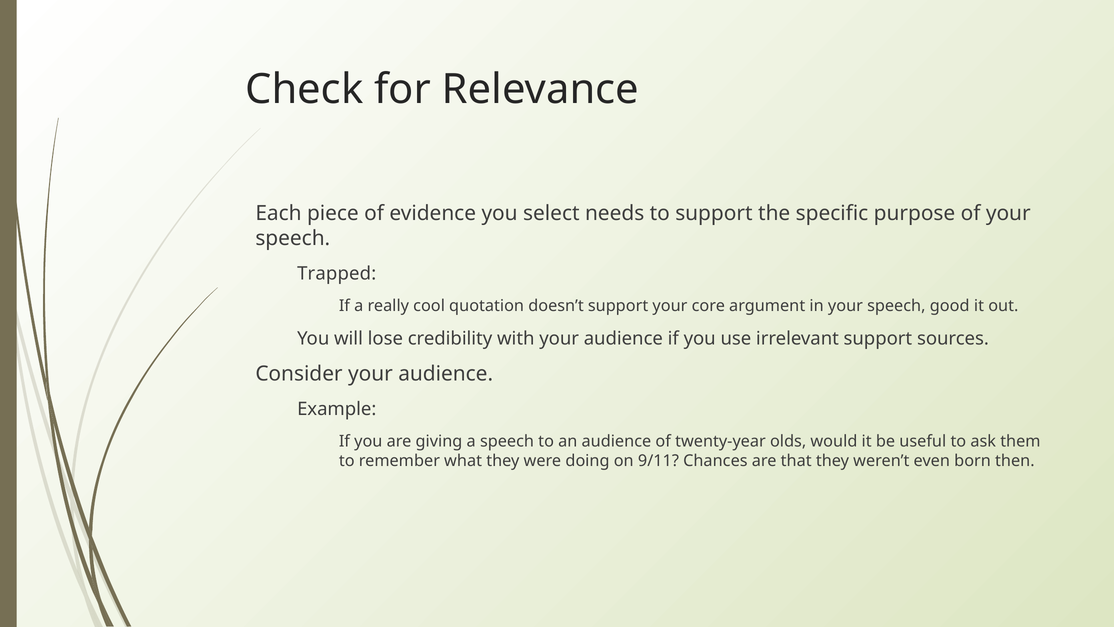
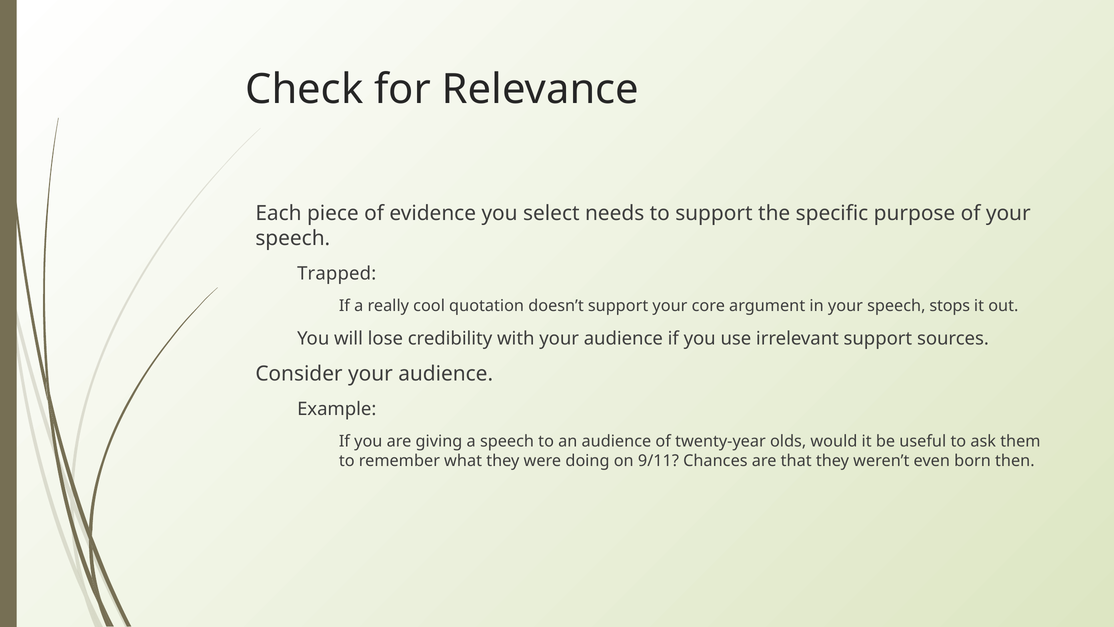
good: good -> stops (950, 306)
